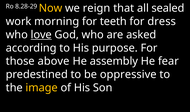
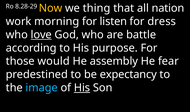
reign: reign -> thing (97, 8)
sealed: sealed -> nation (168, 8)
teeth: teeth -> listen (113, 21)
asked: asked -> battle (141, 34)
above: above -> would (54, 61)
oppressive: oppressive -> expectancy (128, 74)
image colour: yellow -> light blue (42, 87)
His underline: none -> present (82, 87)
